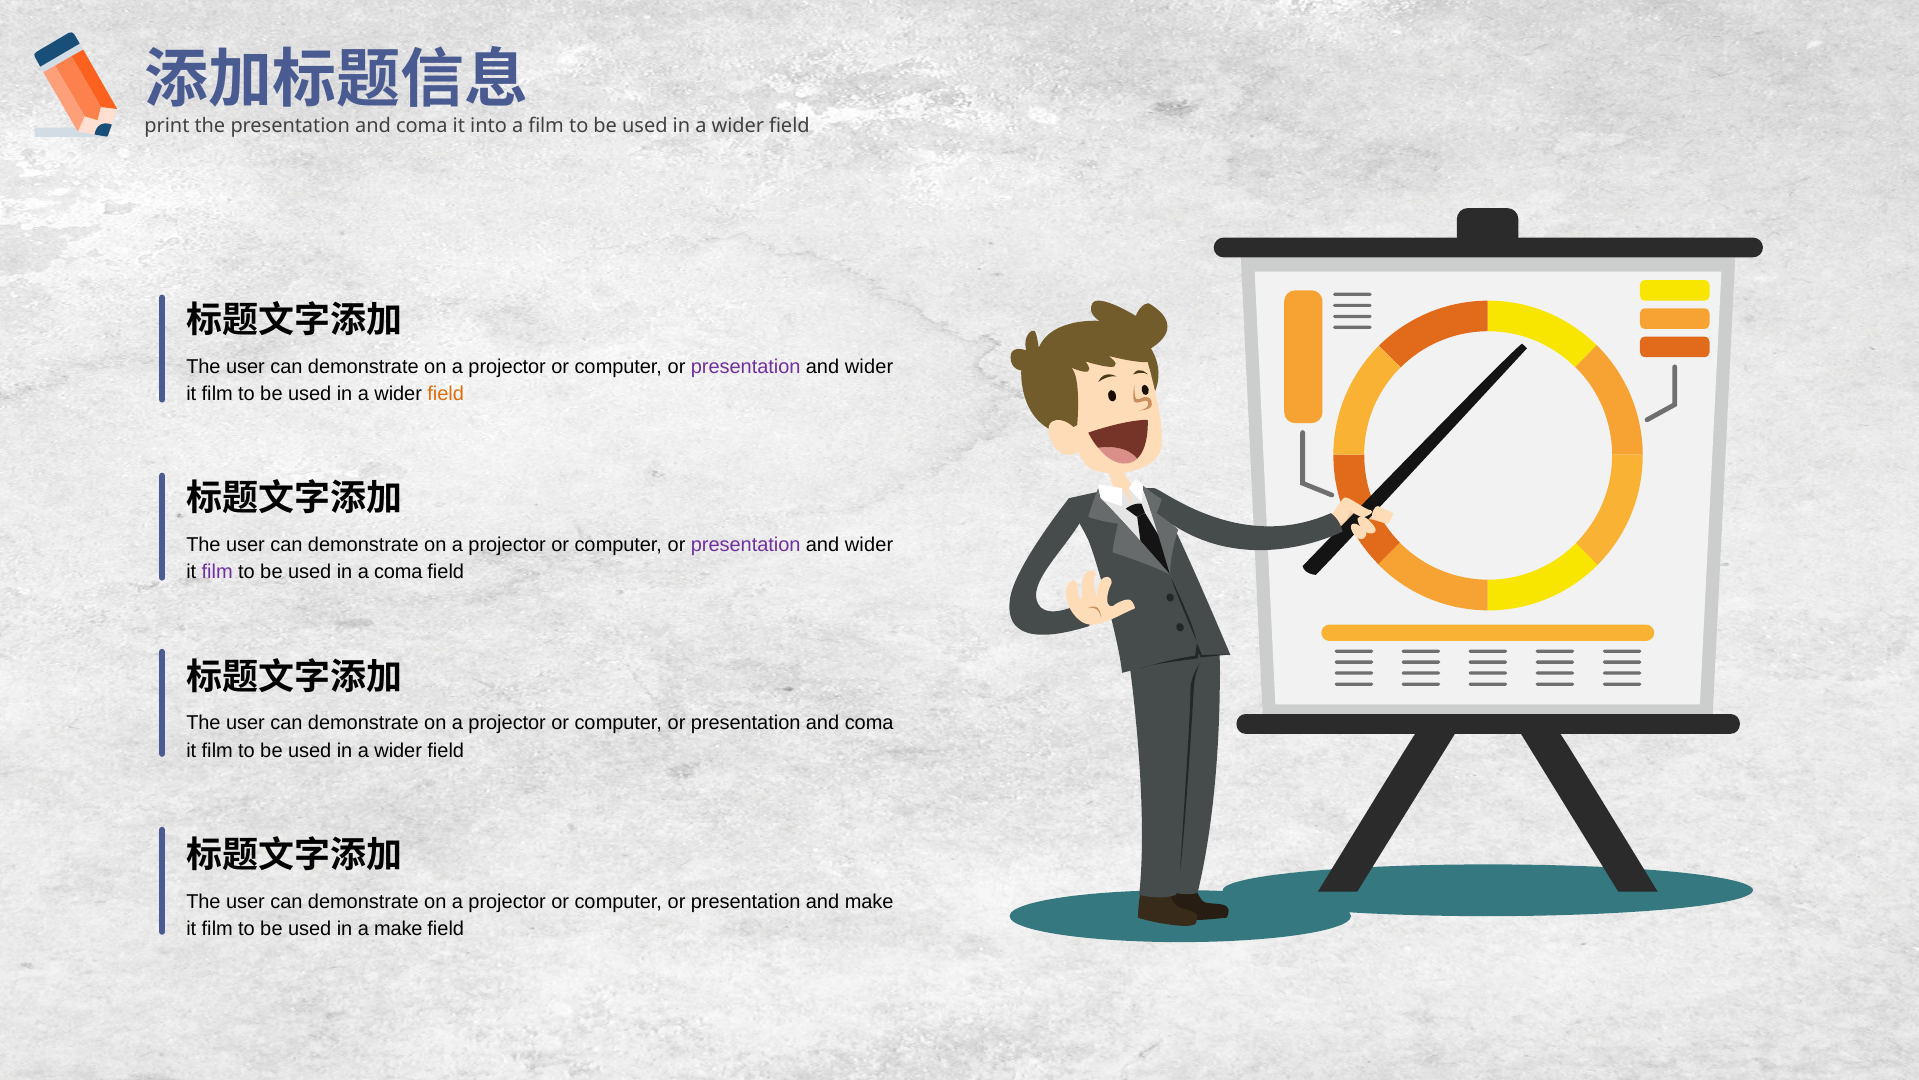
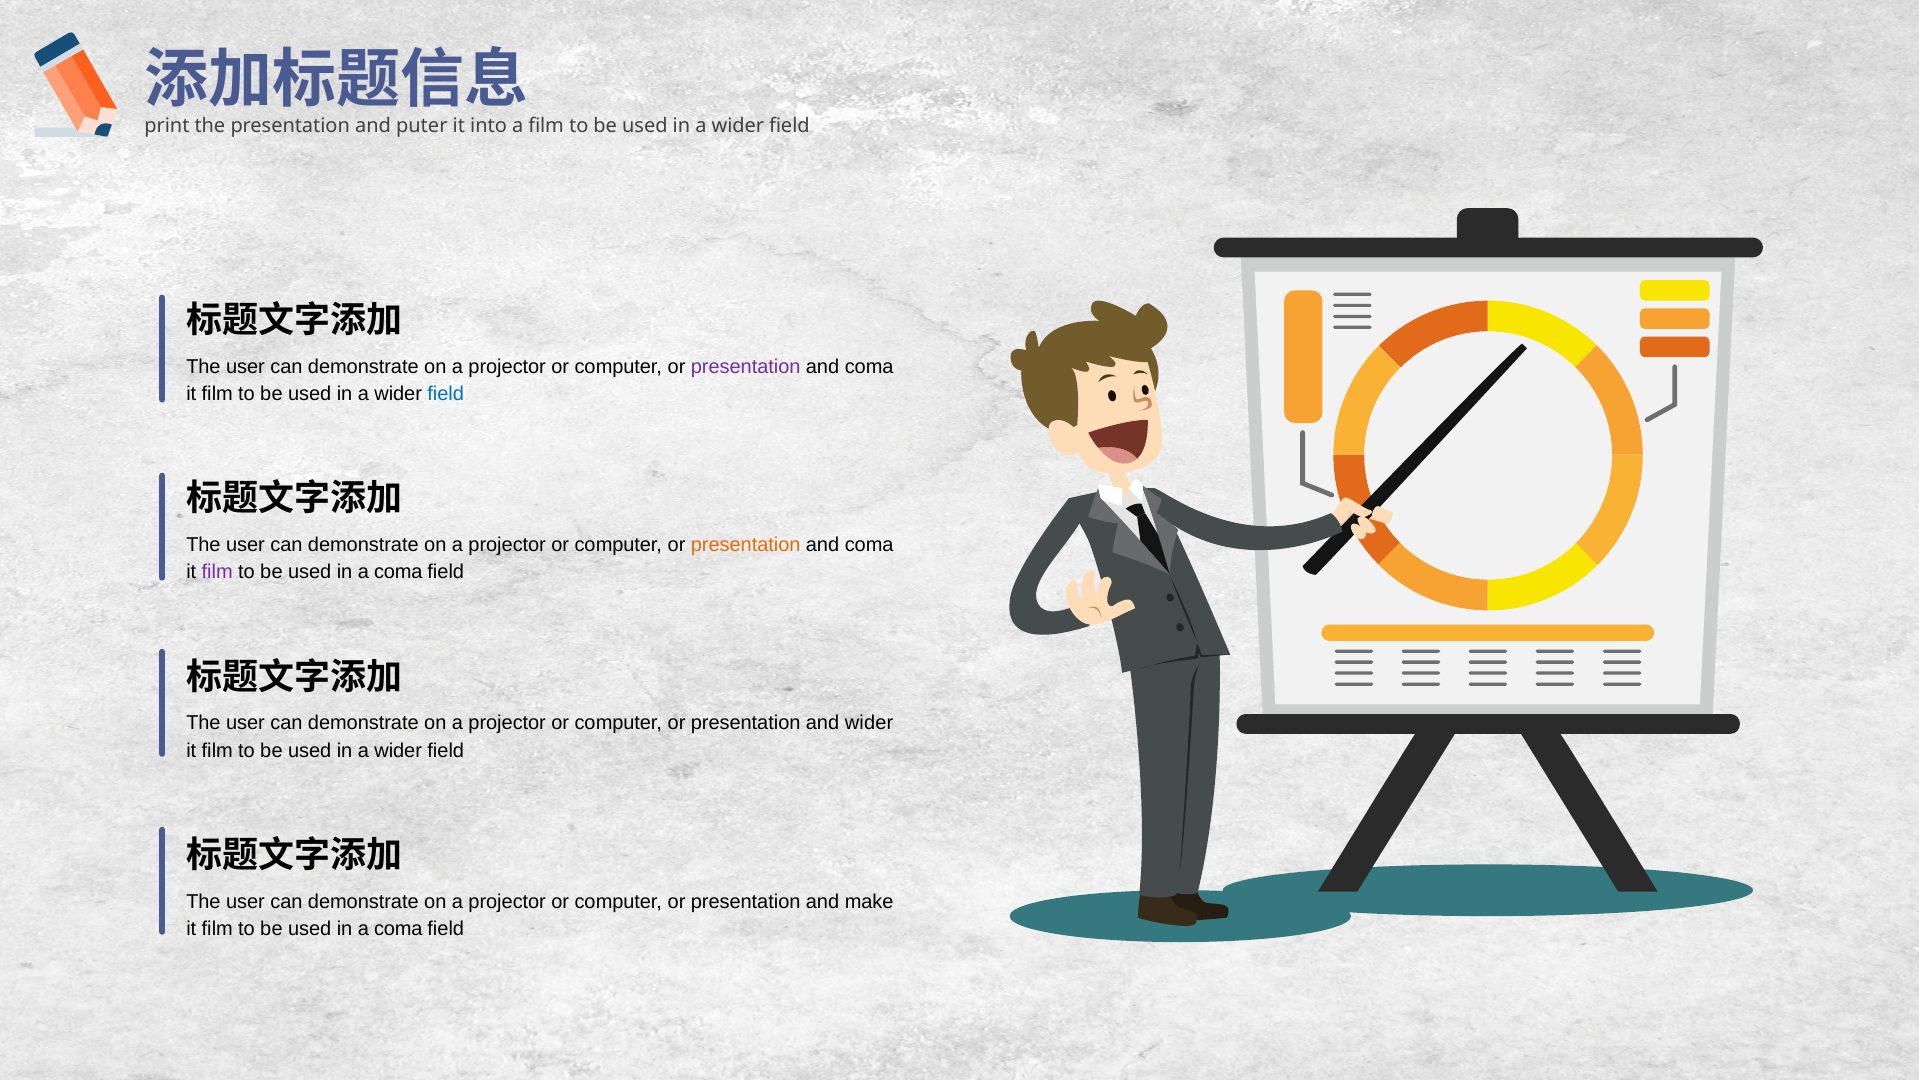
the presentation and coma: coma -> puter (422, 126)
wider: wider -> coma (869, 366)
field colour: orange -> blue (446, 394)
presentation colour: purple -> orange (746, 545)
wider: wider -> coma (869, 545)
or presentation and coma: coma -> wider (869, 723)
make: make -> coma (398, 929)
